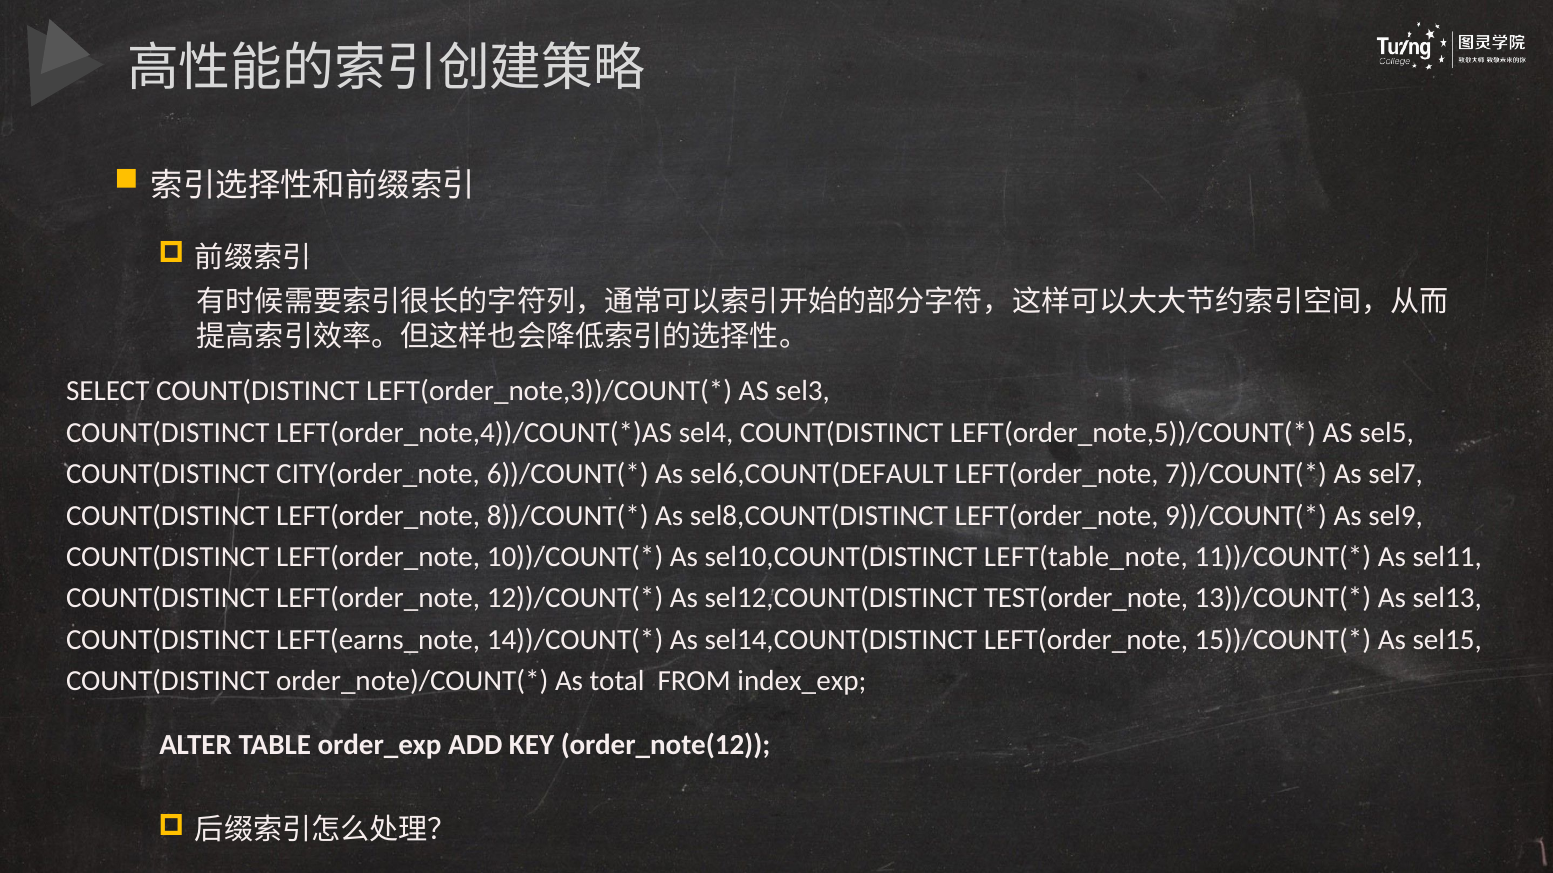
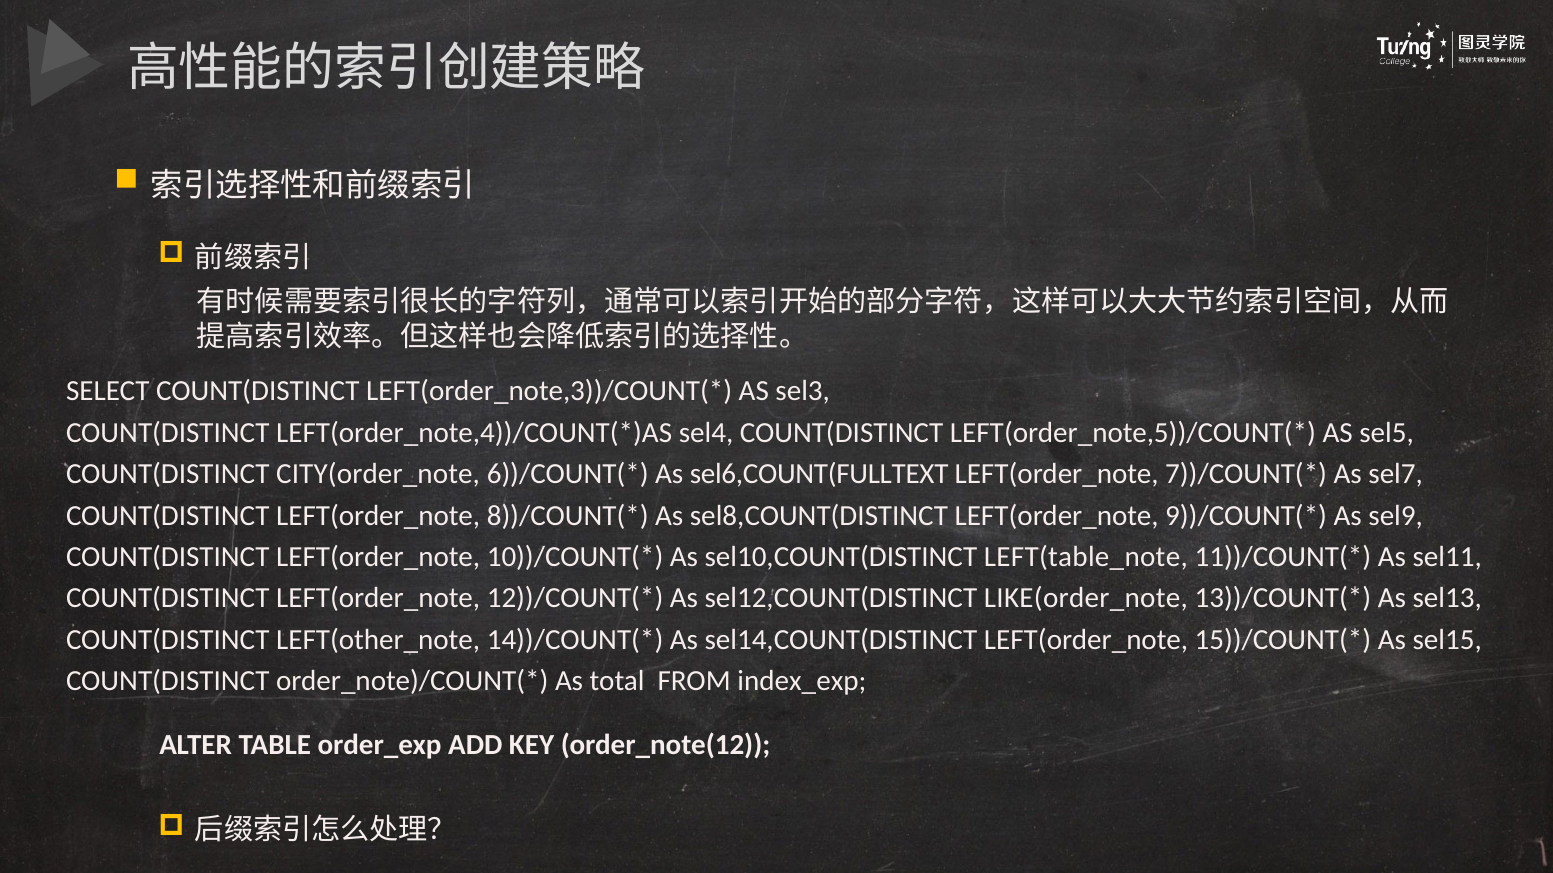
sel6,COUNT(DEFAULT: sel6,COUNT(DEFAULT -> sel6,COUNT(FULLTEXT (819, 474)
TEST(order_note: TEST(order_note -> LIKE(order_note (1086, 599)
LEFT(earns_note: LEFT(earns_note -> LEFT(other_note (378, 640)
